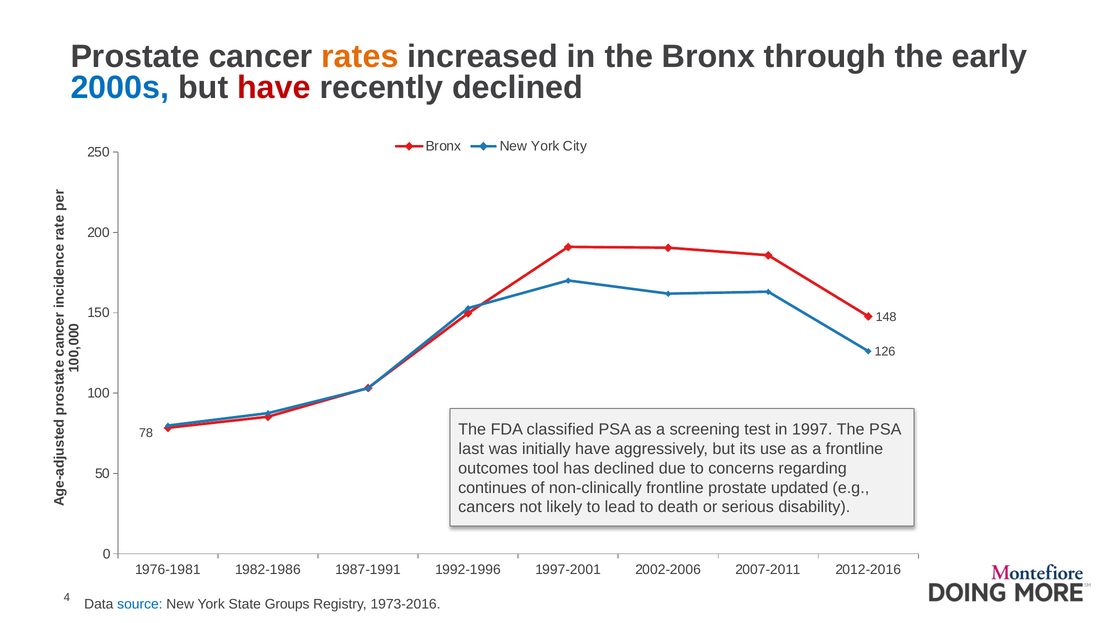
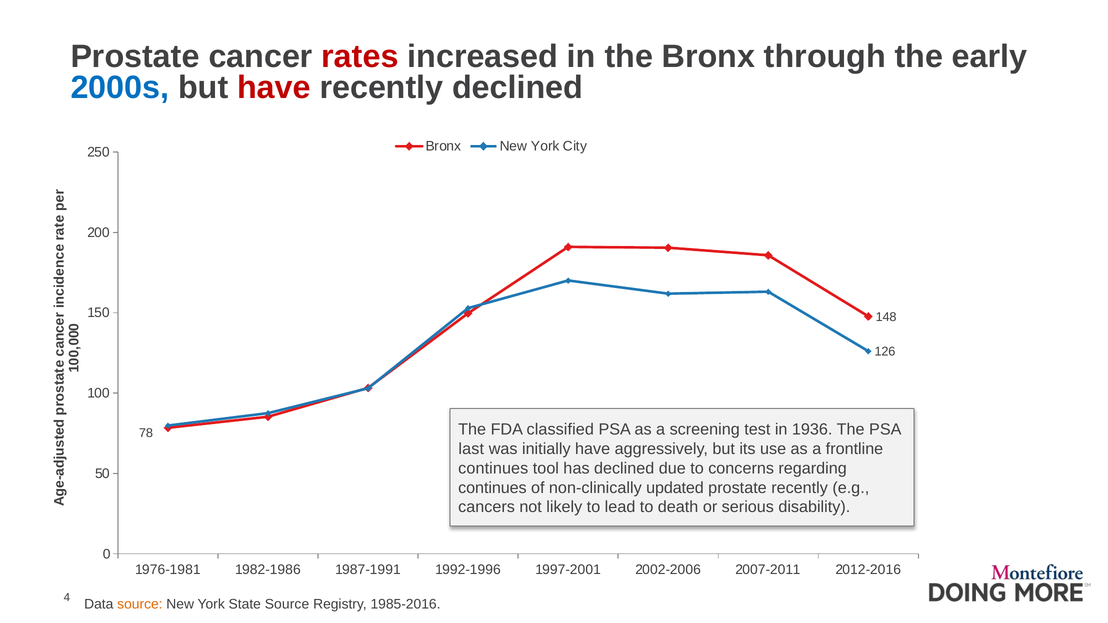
rates colour: orange -> red (360, 57)
1997: 1997 -> 1936 (812, 430)
outcomes: outcomes -> continues (493, 469)
non-clinically frontline: frontline -> updated (675, 488)
prostate updated: updated -> recently (800, 488)
source colour: blue -> orange (140, 605)
State Groups: Groups -> Source (287, 605)
1973-2016: 1973-2016 -> 1985-2016 (405, 605)
